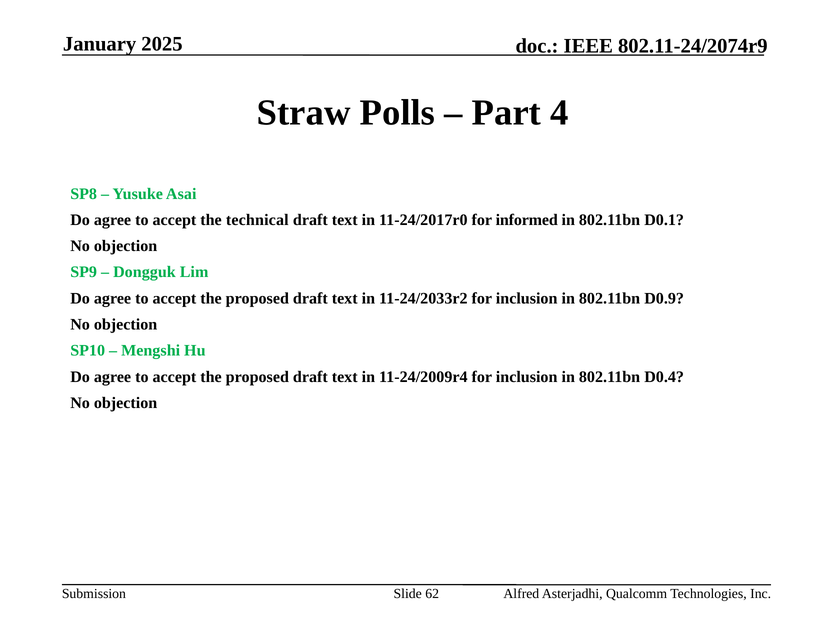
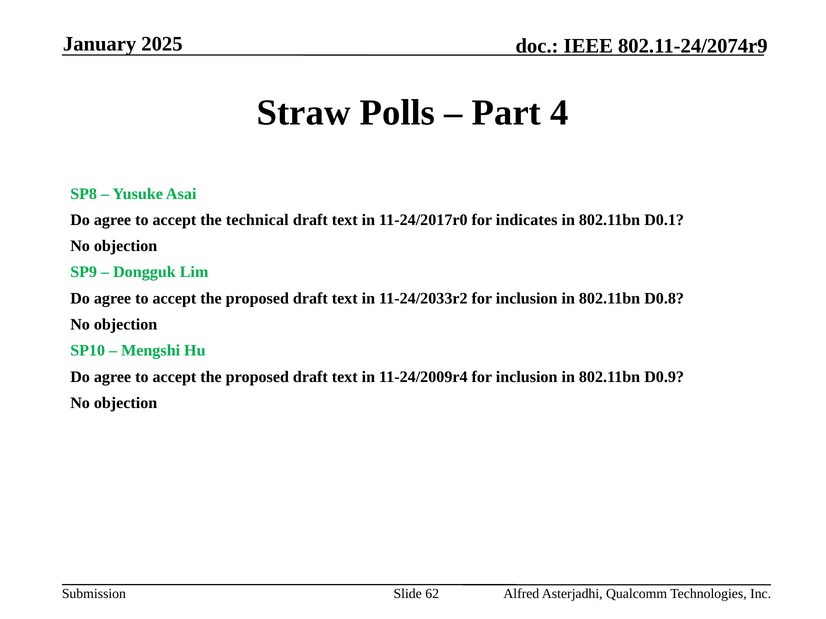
informed: informed -> indicates (527, 220)
D0.9: D0.9 -> D0.8 (664, 299)
D0.4: D0.4 -> D0.9 (664, 377)
